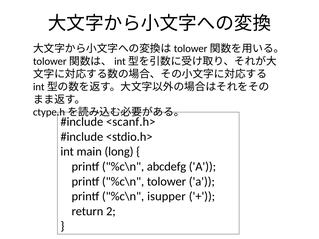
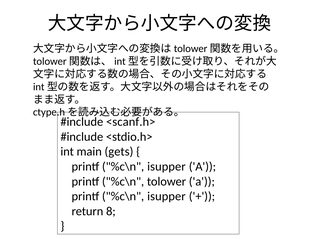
long: long -> gets (119, 152)
abcdefg: abcdefg -> isupper (166, 167)
2: 2 -> 8 (111, 211)
